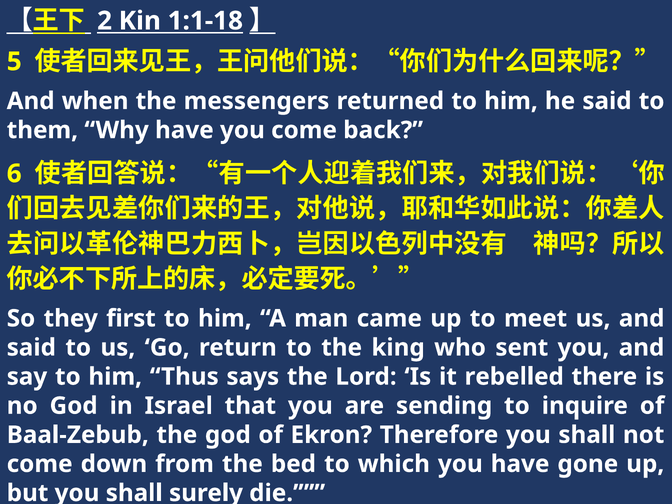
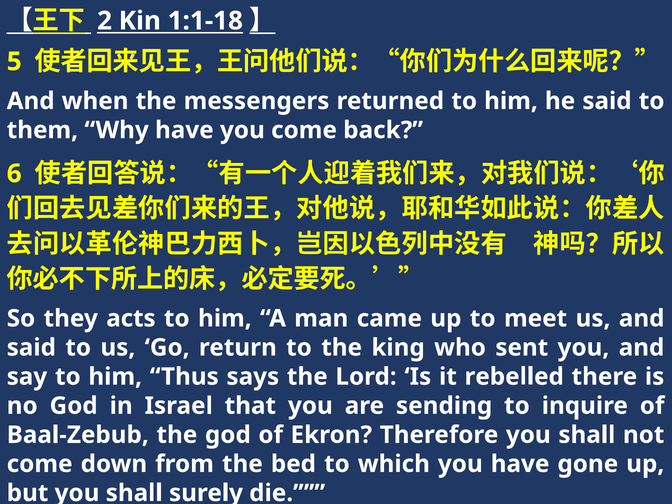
first: first -> acts (131, 318)
